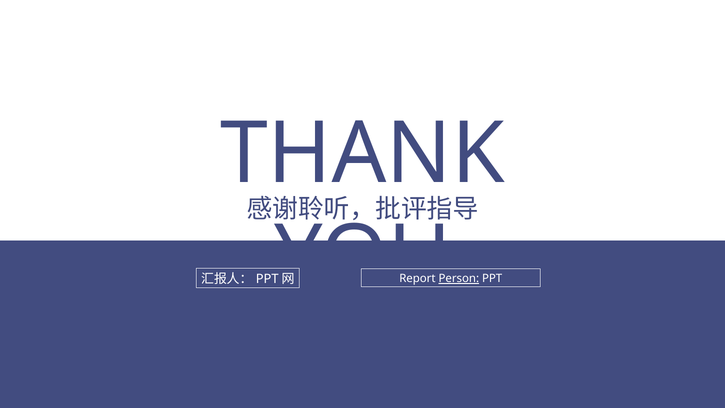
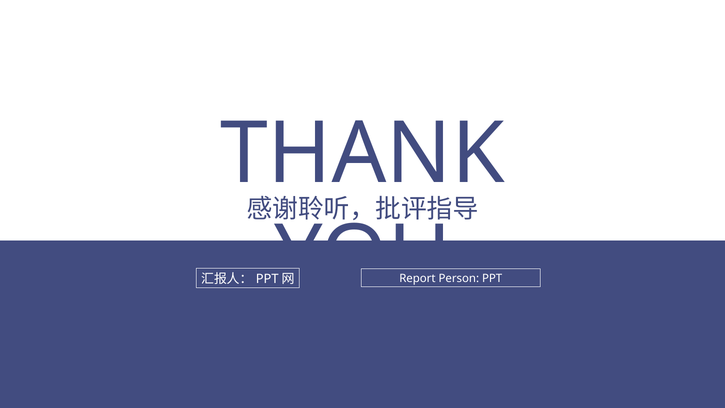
Person underline: present -> none (459, 278)
